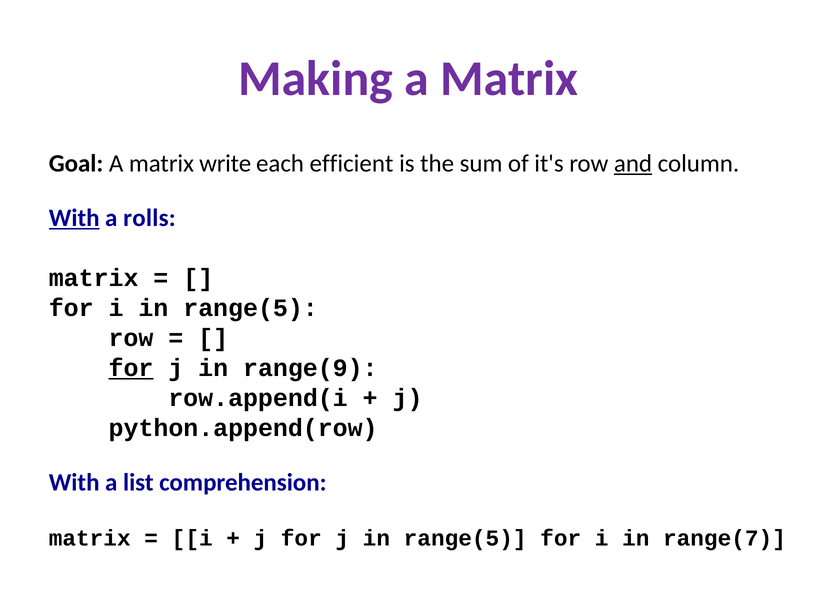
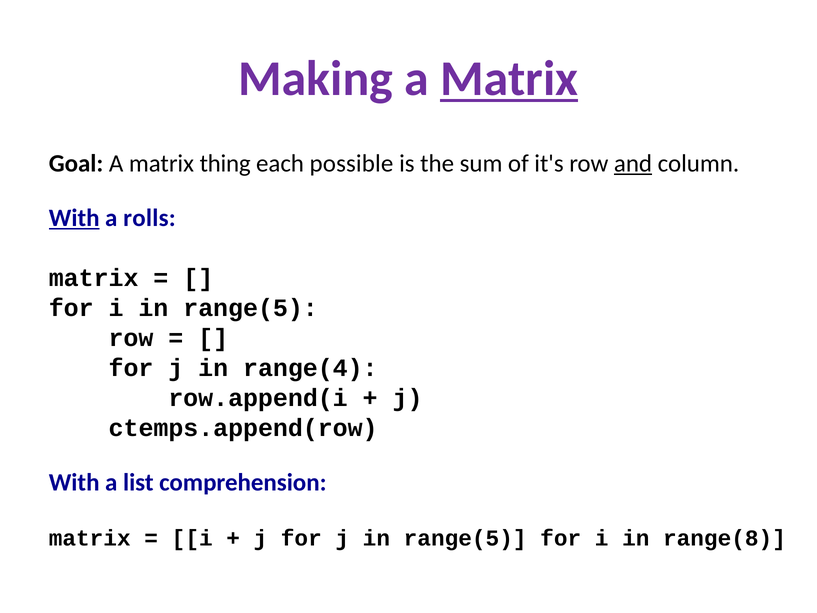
Matrix underline: none -> present (509, 79)
write: write -> thing (225, 164)
efficient: efficient -> possible (351, 164)
for underline: present -> none (131, 368)
range(9: range(9 -> range(4 (310, 368)
python.append(row: python.append(row -> ctemps.append(row (243, 428)
range(7: range(7 -> range(8 (724, 538)
